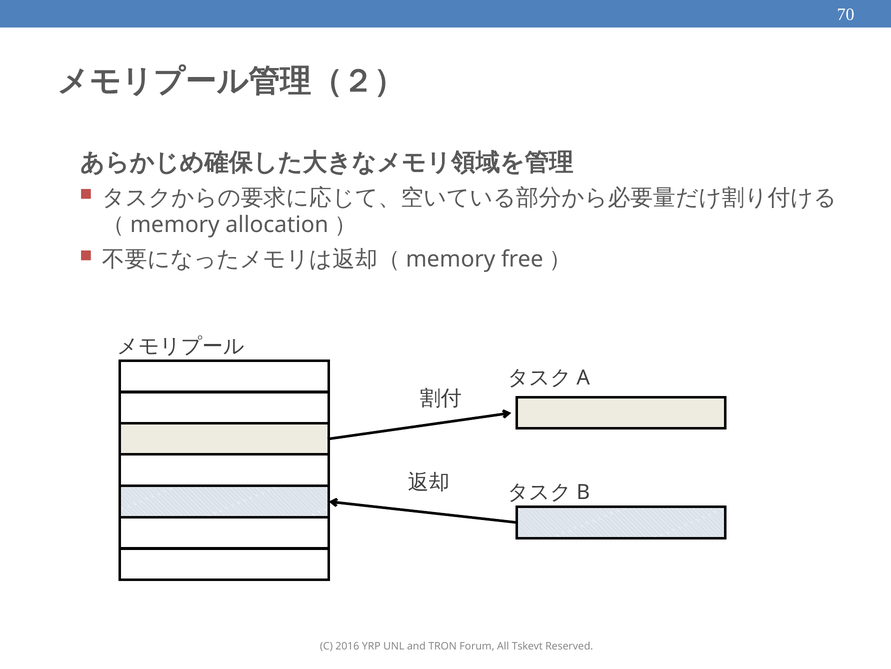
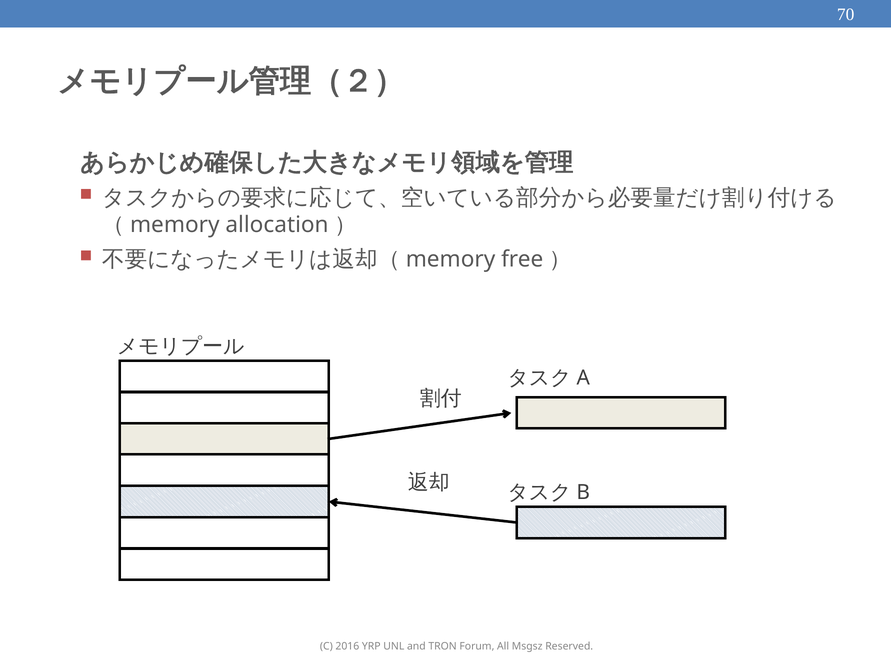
Tskevt: Tskevt -> Msgsz (527, 646)
